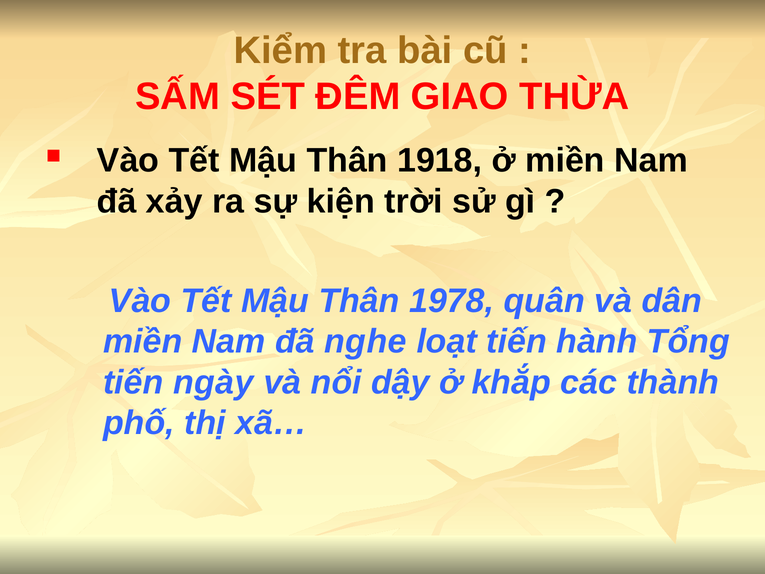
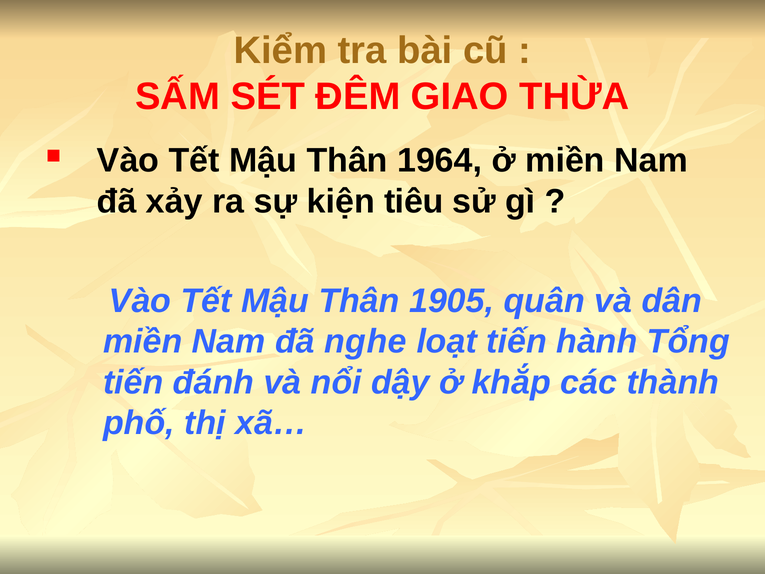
1918: 1918 -> 1964 (440, 160)
trời: trời -> tiêu (414, 201)
1978: 1978 -> 1905 (452, 301)
ngày: ngày -> đánh (213, 382)
